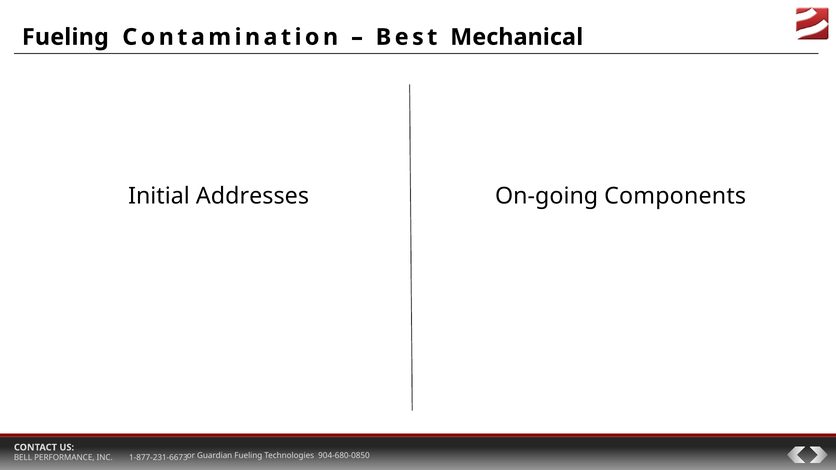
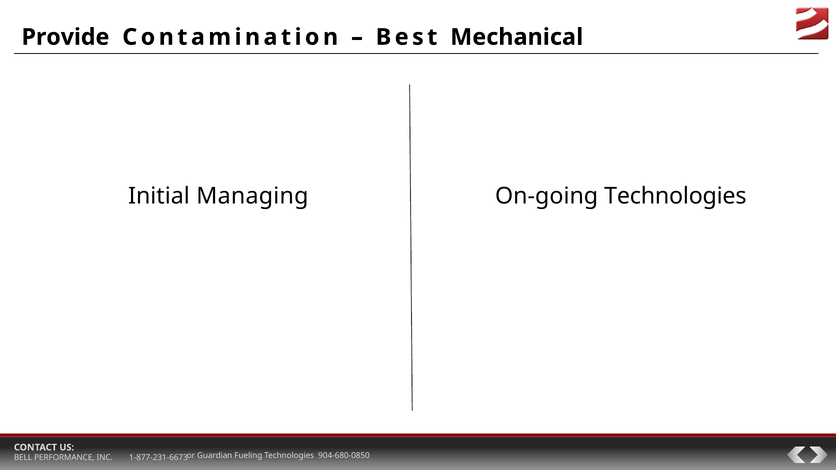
Fueling: Fueling -> Provide (65, 37)
Addresses: Addresses -> Managing (252, 196)
On-going Components: Components -> Technologies (675, 196)
